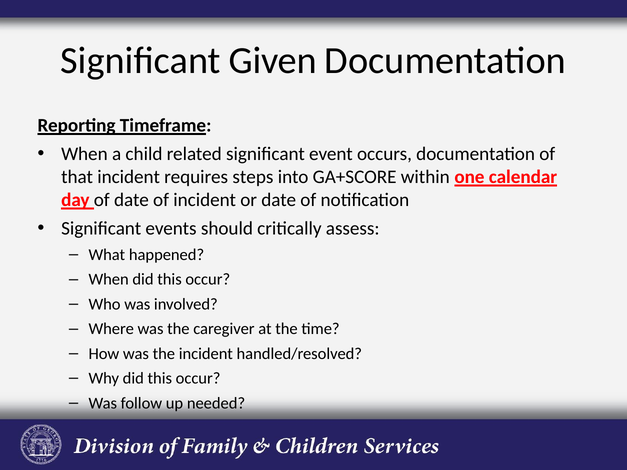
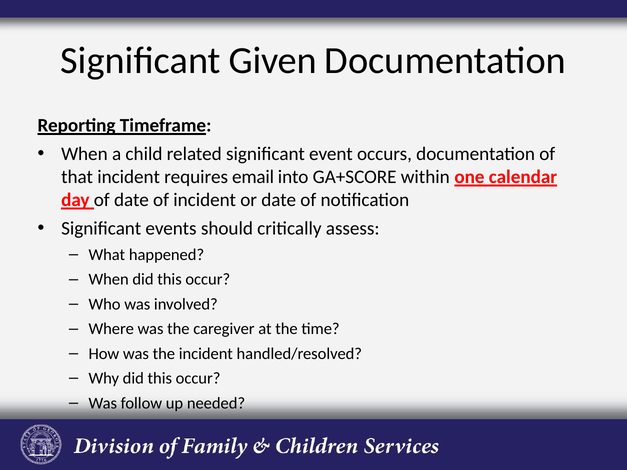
steps: steps -> email (253, 177)
